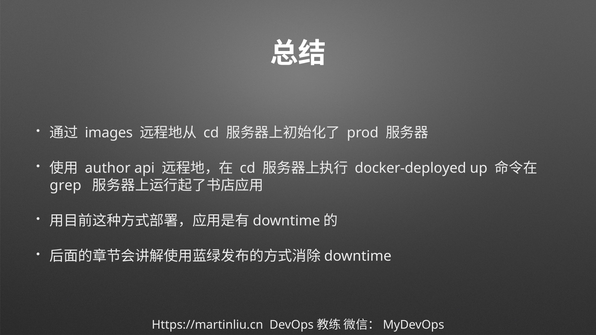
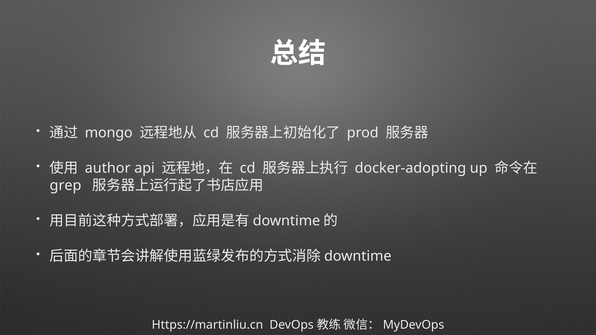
images: images -> mongo (109, 133)
docker-deployed: docker-deployed -> docker-adopting (410, 168)
